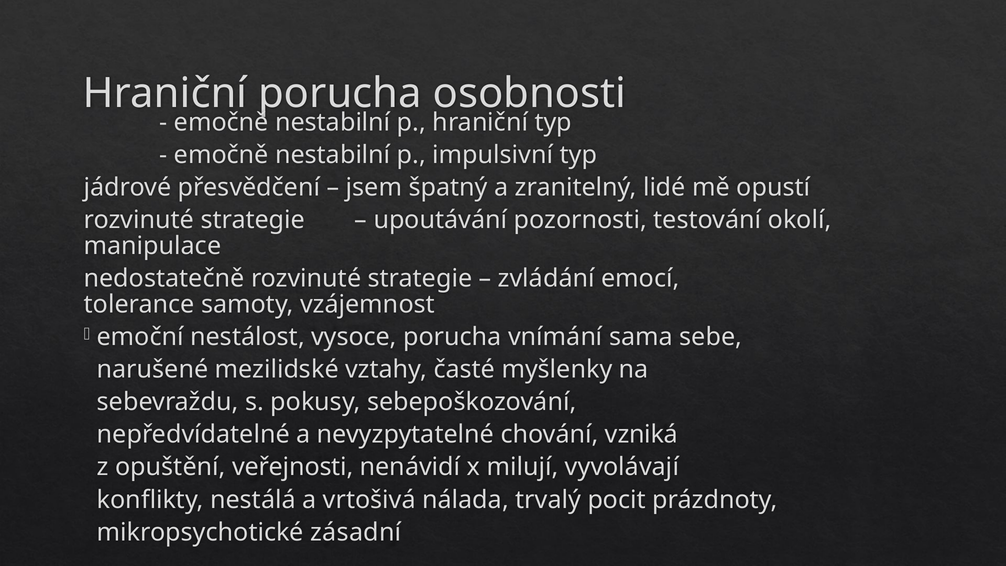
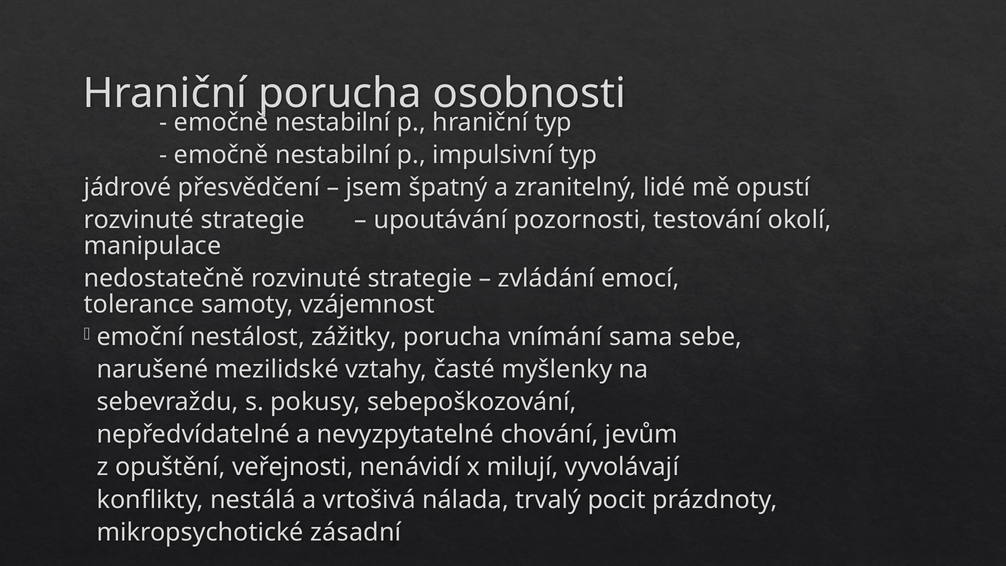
vysoce: vysoce -> zážitky (354, 337)
vzniká: vzniká -> jevům (641, 435)
